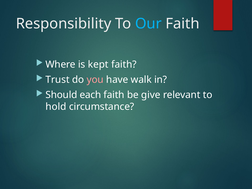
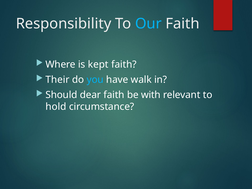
Trust: Trust -> Their (58, 80)
you colour: pink -> light blue (95, 80)
each: each -> dear (90, 95)
give: give -> with (151, 95)
